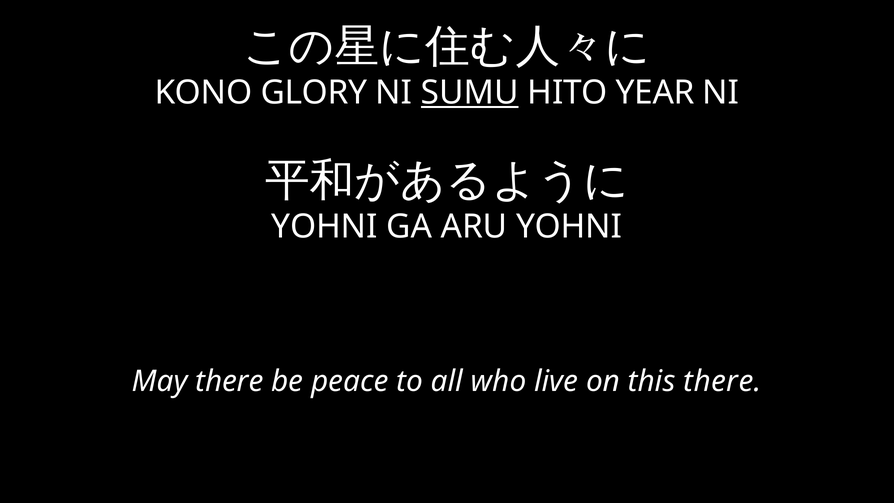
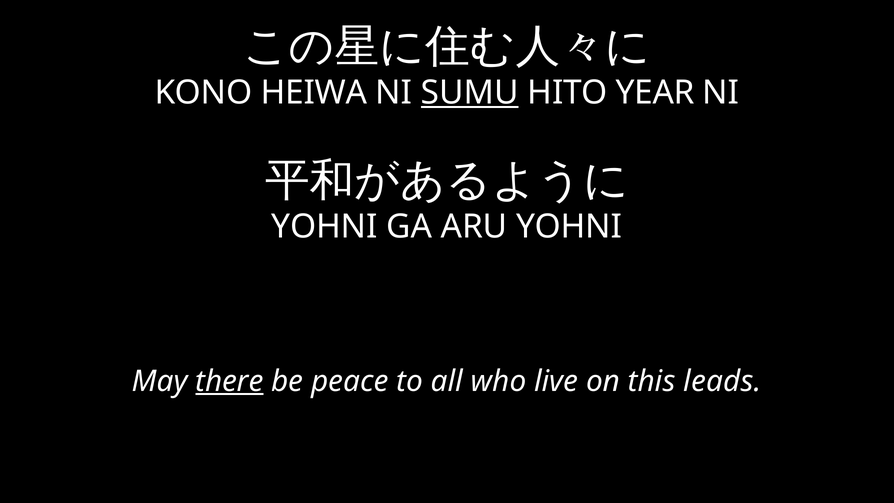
GLORY: GLORY -> HEIWA (314, 93)
there underline: none -> present (229, 381)
this there: there -> leads (722, 381)
